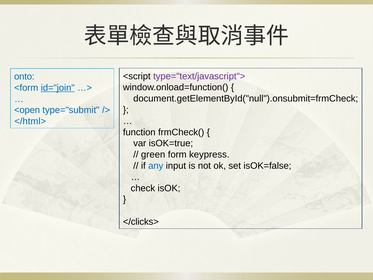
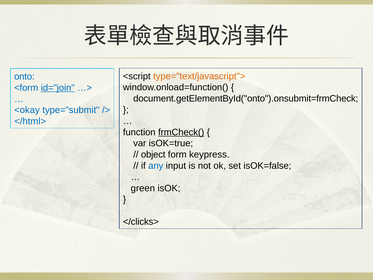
type="text/javascript"> colour: purple -> orange (199, 76)
document.getElementById("null").onsubmit=frmCheck: document.getElementById("null").onsubmit=frmCheck -> document.getElementById("onto").onsubmit=frmCheck (246, 99)
<open: <open -> <okay (27, 110)
frmCheck( underline: none -> present (181, 132)
green: green -> object (153, 154)
check: check -> green (143, 188)
